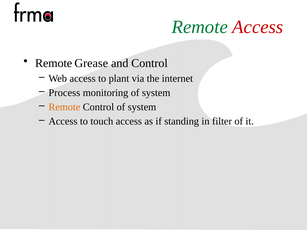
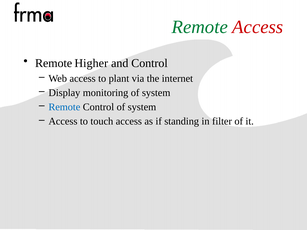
Grease: Grease -> Higher (91, 63)
Process: Process -> Display (64, 93)
Remote colour: orange -> blue (64, 107)
